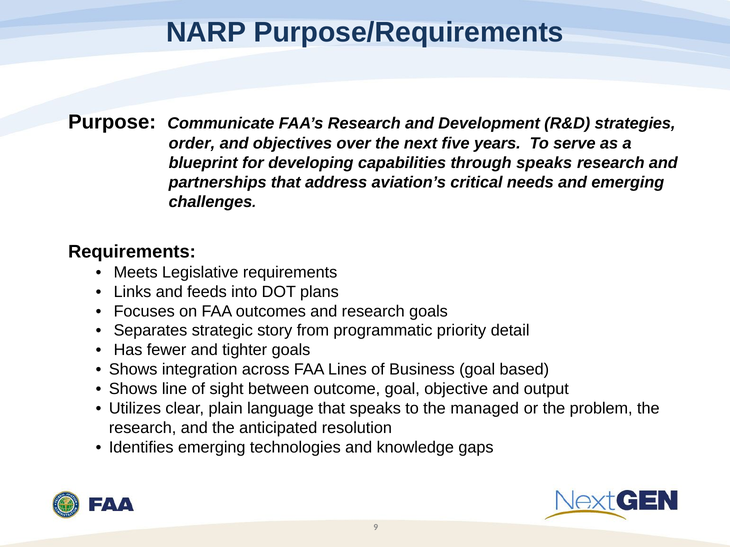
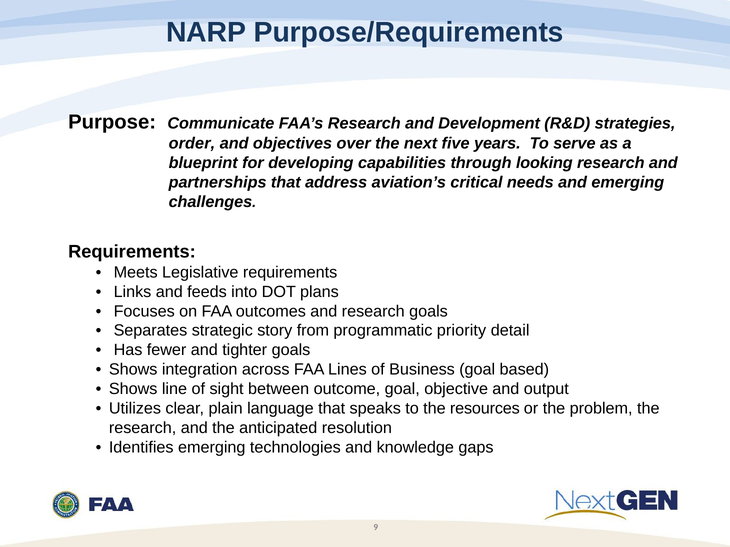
through speaks: speaks -> looking (544, 163)
managed: managed -> resources (485, 409)
